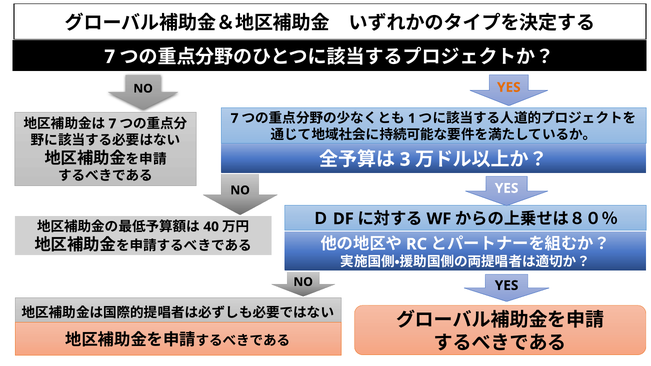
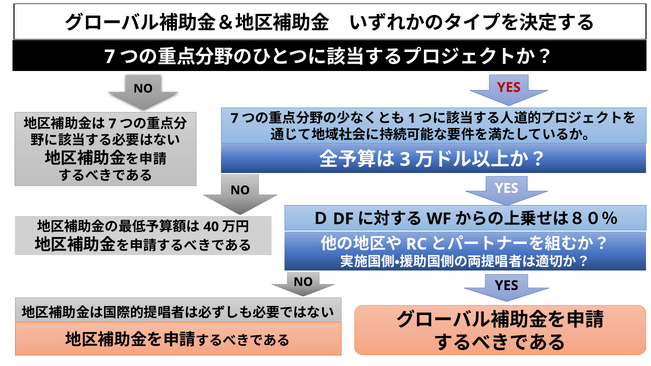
YES colour: orange -> red (509, 87)
